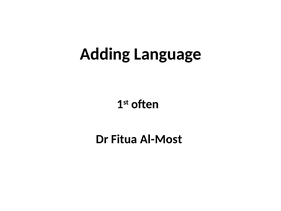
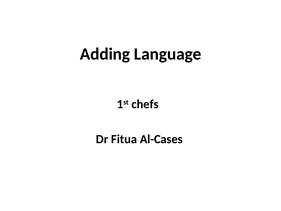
often: often -> chefs (145, 104)
Al-Most: Al-Most -> Al-Cases (161, 139)
